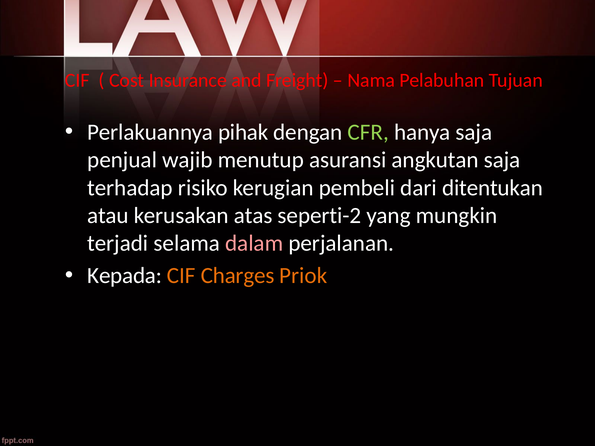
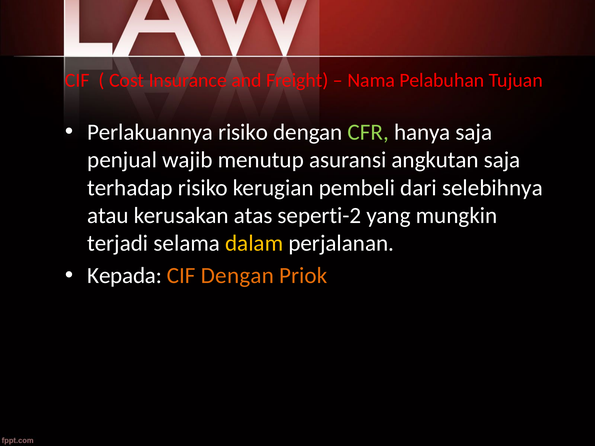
Perlakuannya pihak: pihak -> risiko (243, 132)
ditentukan: ditentukan -> selebihnya (492, 188)
dalam colour: pink -> yellow (254, 243)
CIF Charges: Charges -> Dengan (237, 276)
